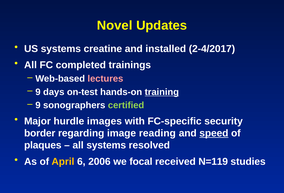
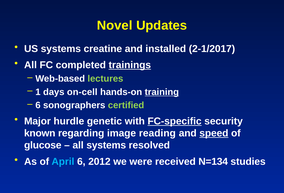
2-4/2017: 2-4/2017 -> 2-1/2017 (212, 49)
trainings underline: none -> present (130, 65)
lectures colour: pink -> light green (105, 79)
9: 9 -> 1 (38, 92)
on-test: on-test -> on-cell (82, 92)
9: 9 -> 6 (38, 106)
images: images -> genetic (104, 122)
FC-specific underline: none -> present (175, 122)
border: border -> known (40, 134)
plaques: plaques -> glucose (43, 146)
April colour: yellow -> light blue (63, 162)
2006: 2006 -> 2012 (99, 162)
focal: focal -> were (141, 162)
N=119: N=119 -> N=134 (213, 162)
